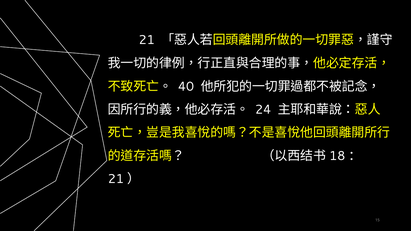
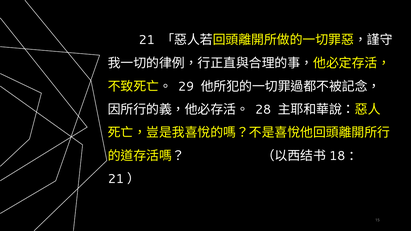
40: 40 -> 29 (186, 87)
24: 24 -> 28 (263, 110)
